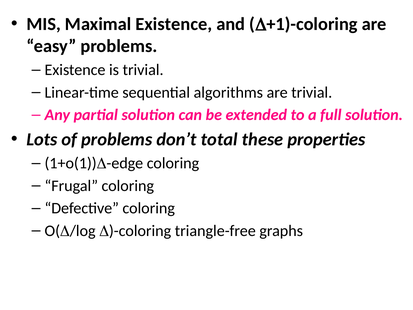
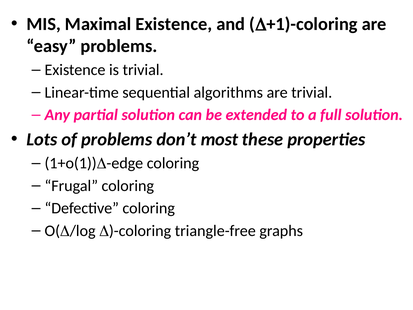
total: total -> most (219, 139)
